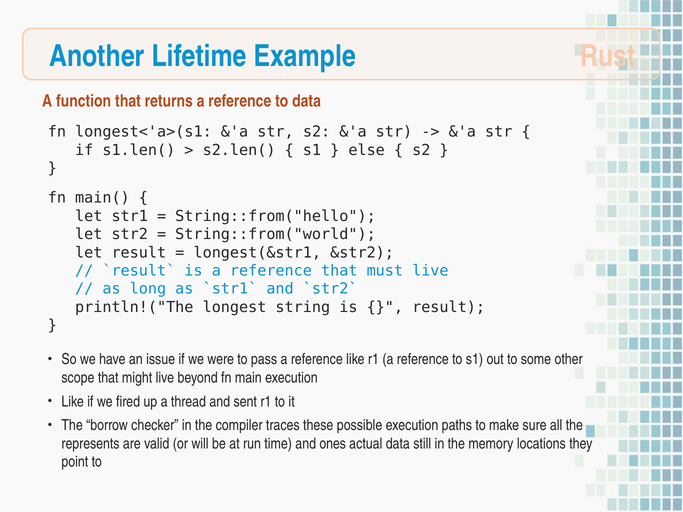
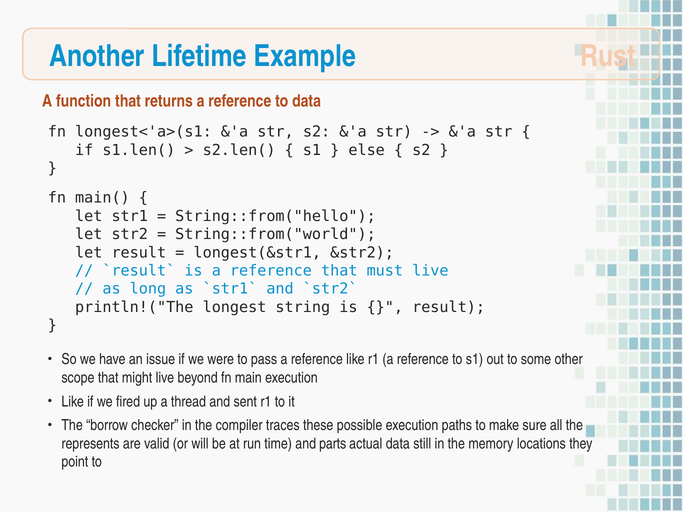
ones: ones -> parts (333, 444)
